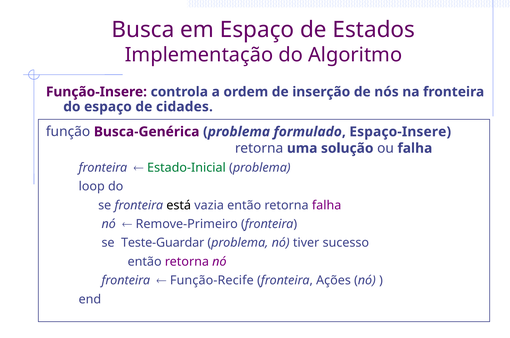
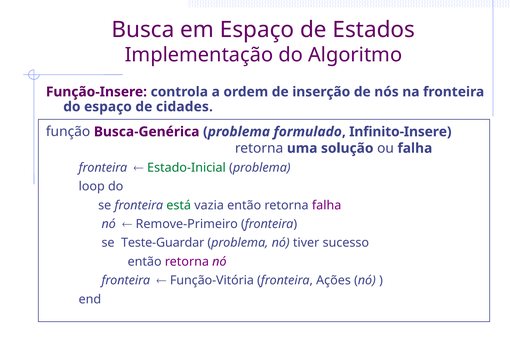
Espaço-Insere: Espaço-Insere -> Infinito-Insere (400, 132)
está colour: black -> green (179, 206)
Função-Recife: Função-Recife -> Função-Vitória (212, 281)
